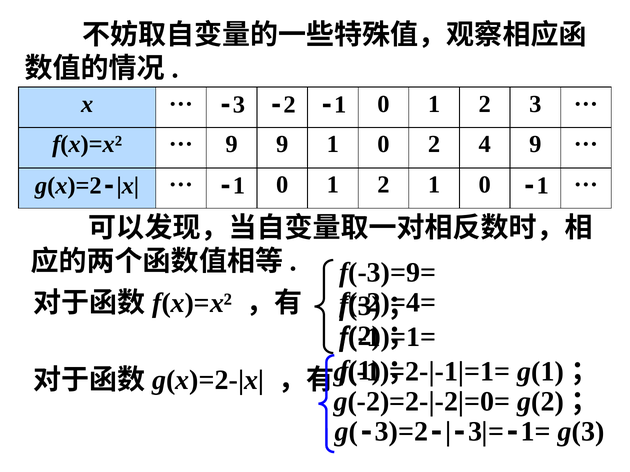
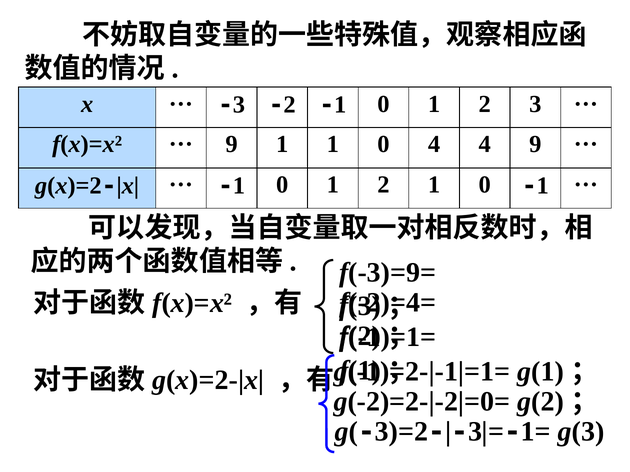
9 9: 9 -> 1 (282, 145)
0 2: 2 -> 4 (434, 145)
